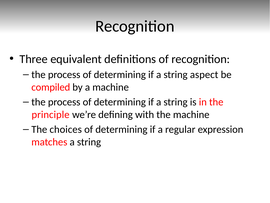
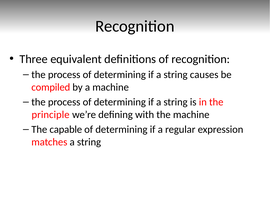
aspect: aspect -> causes (204, 74)
choices: choices -> capable (66, 129)
